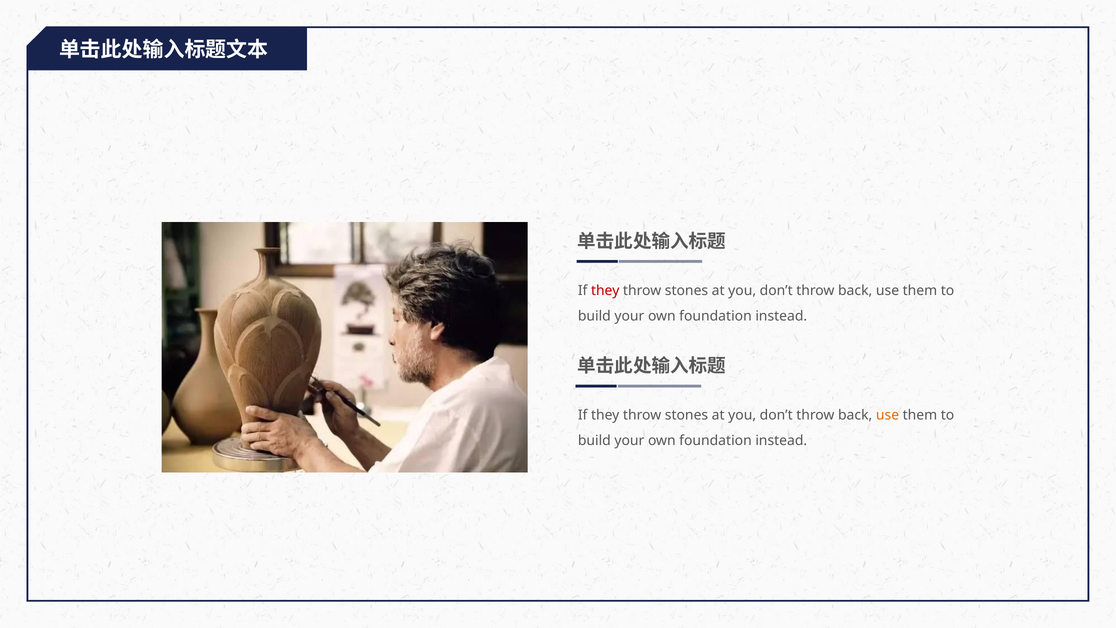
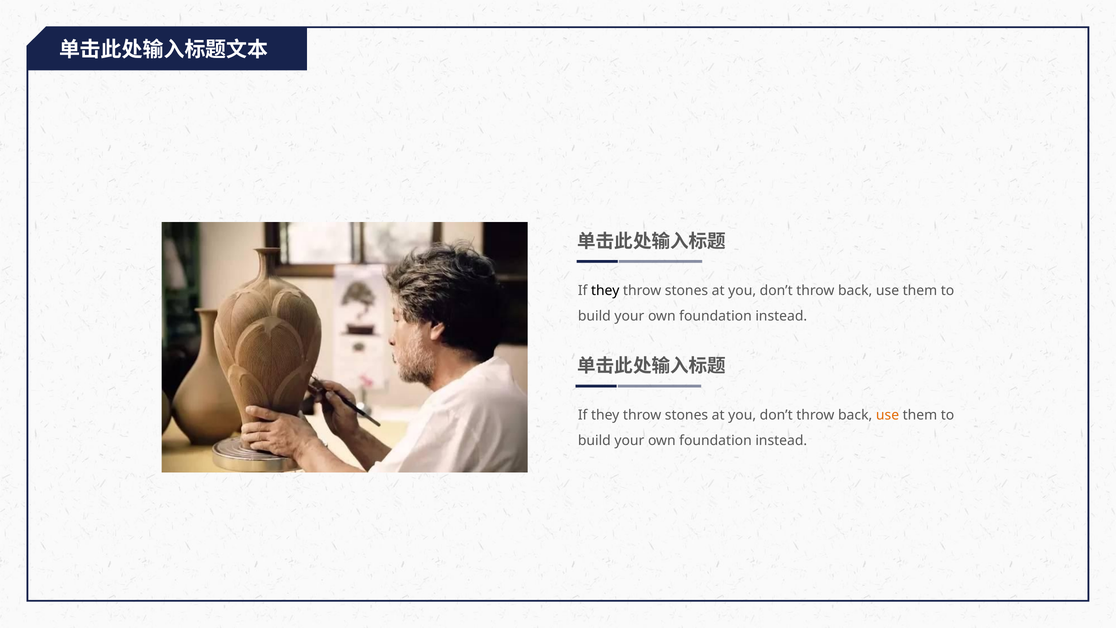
they colour: red -> black (605, 291)
